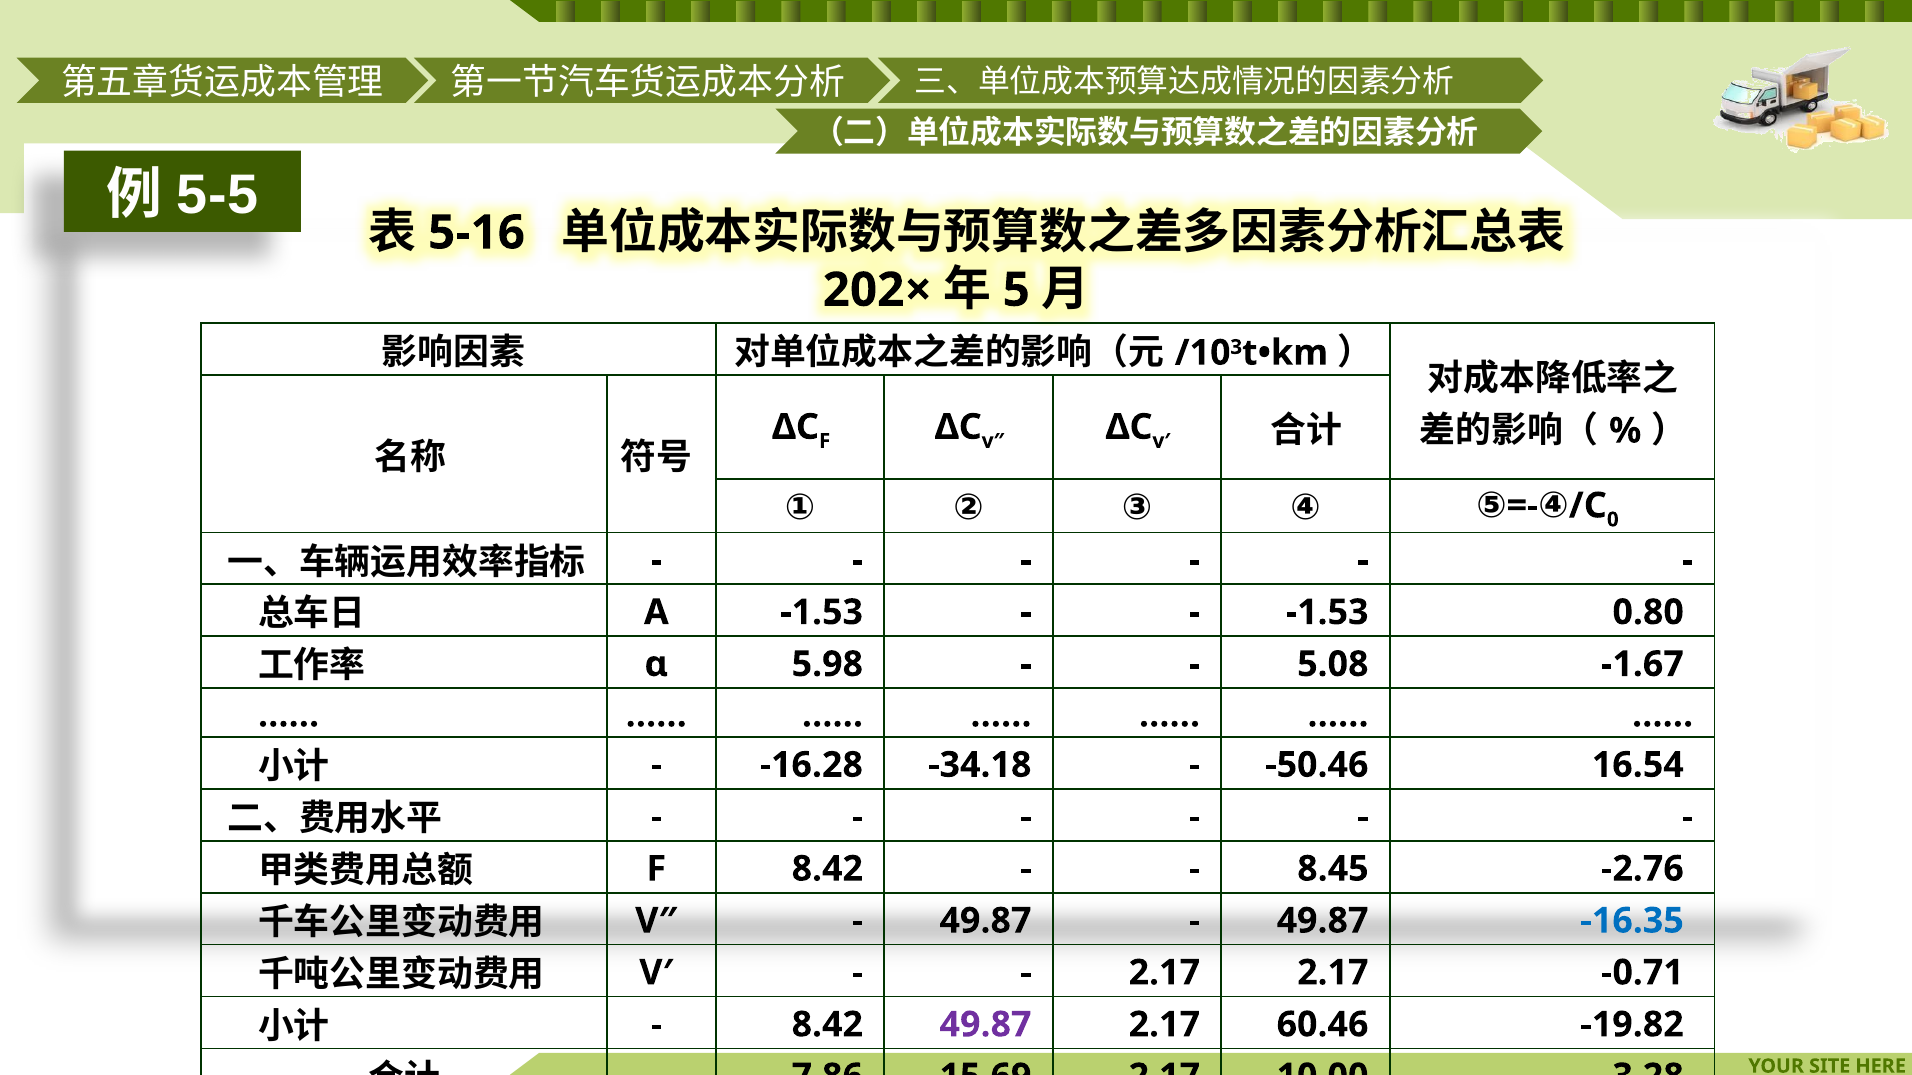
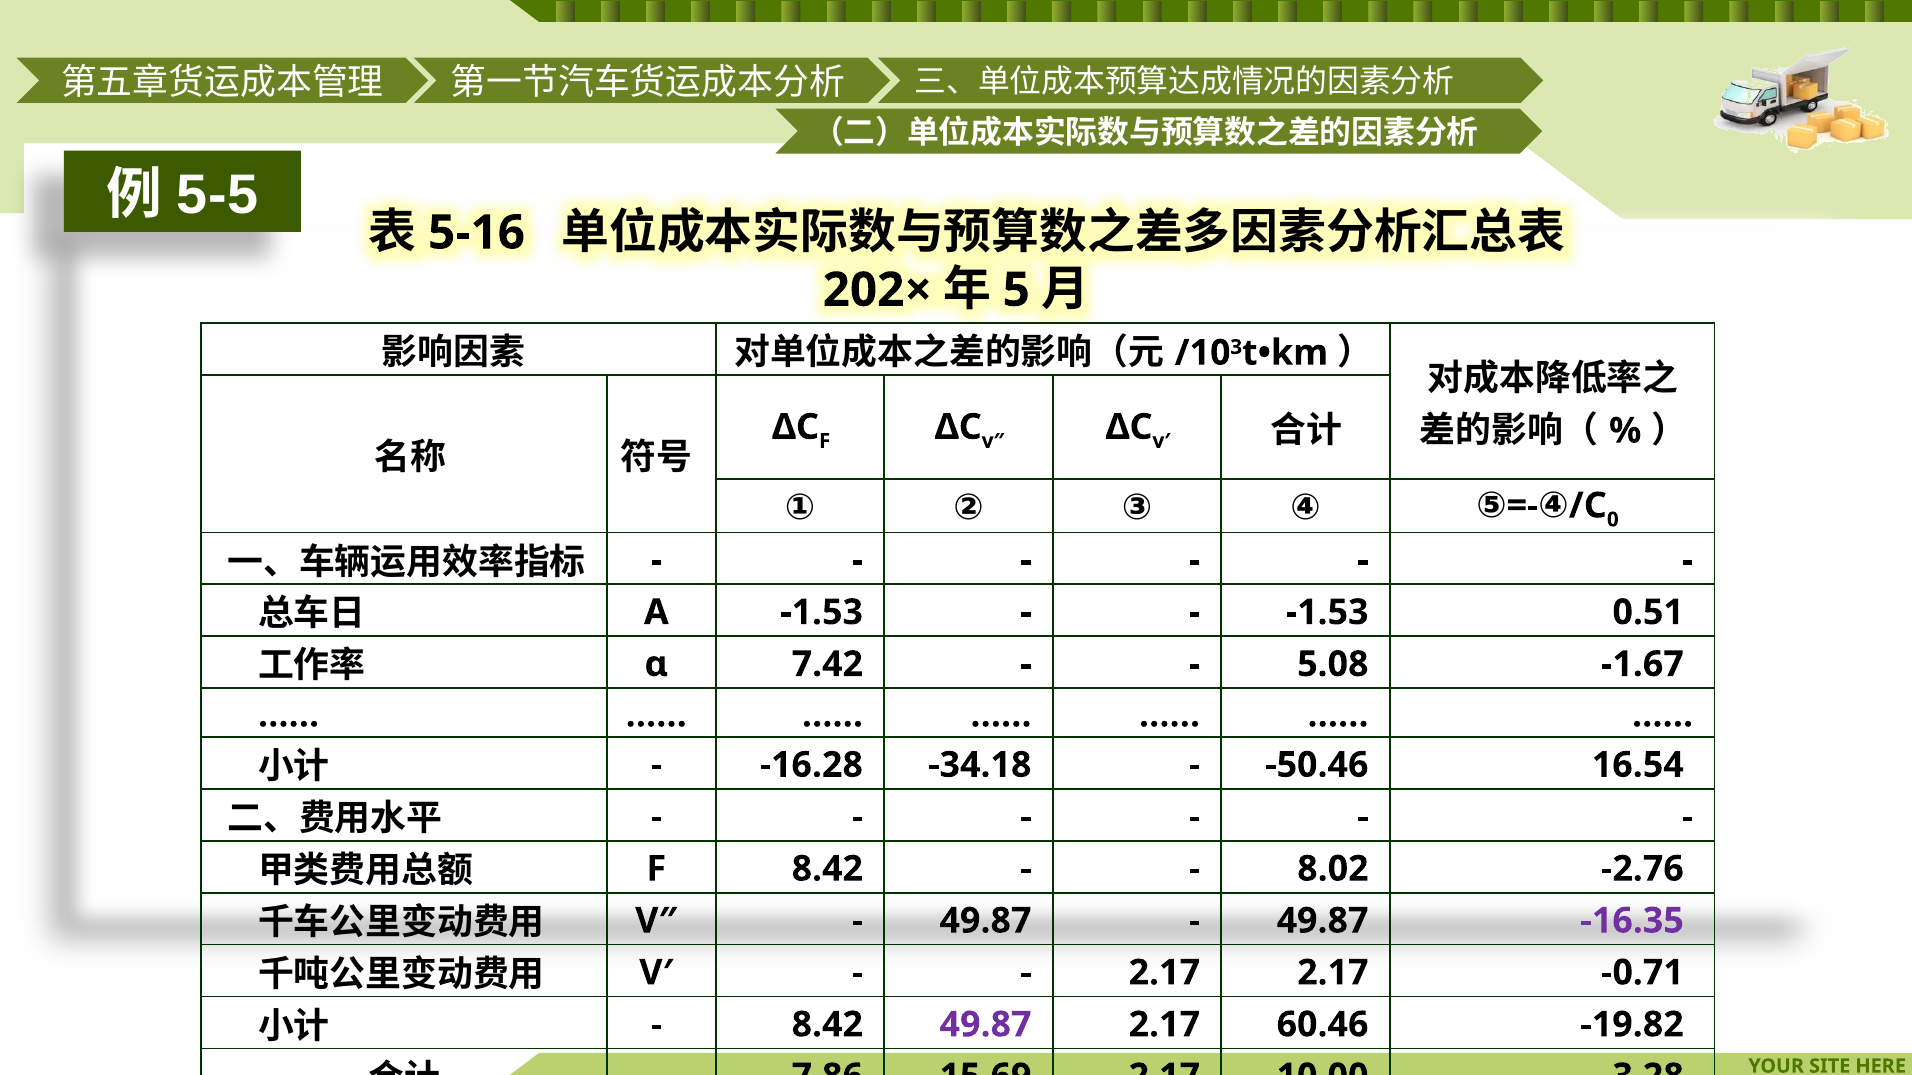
0.80: 0.80 -> 0.51 (1648, 613)
5.98: 5.98 -> 7.42 (827, 665)
8.45: 8.45 -> 8.02 (1333, 869)
-16.35 colour: blue -> purple (1632, 921)
